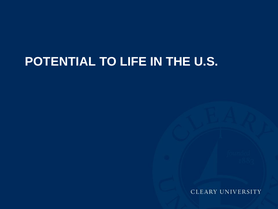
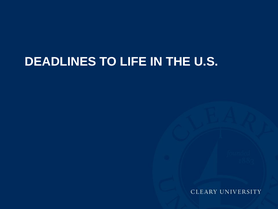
POTENTIAL: POTENTIAL -> DEADLINES (60, 62)
